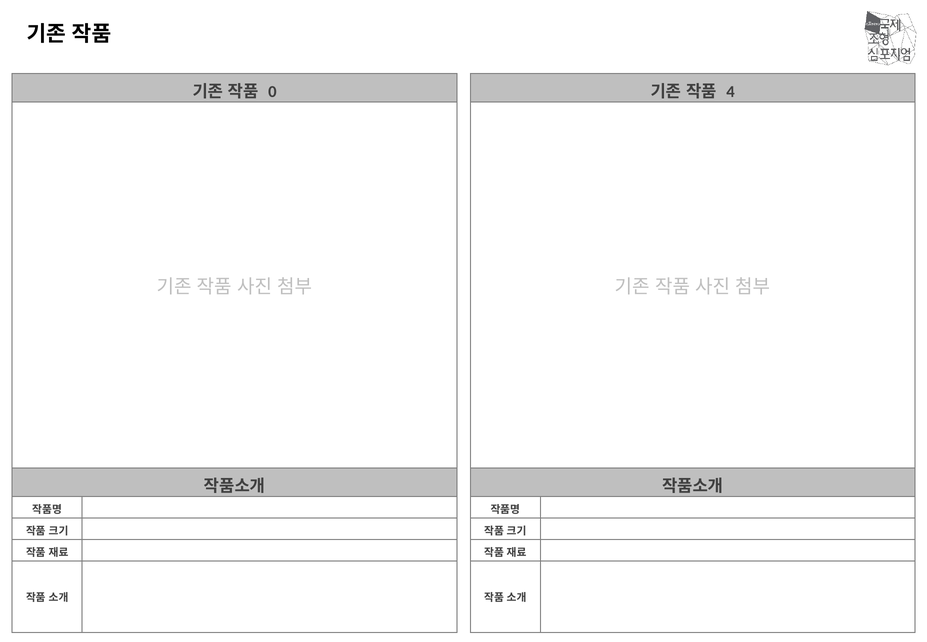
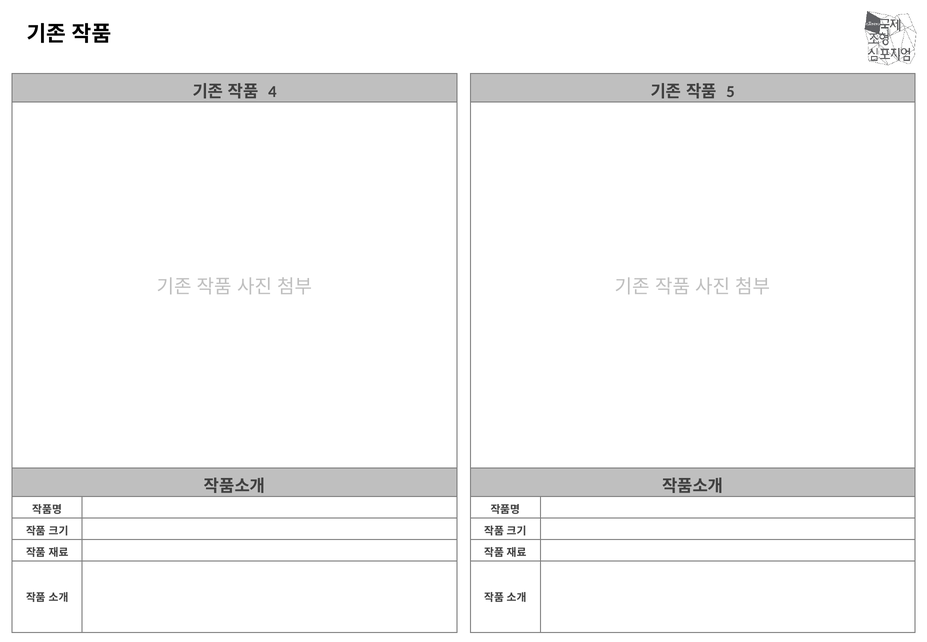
0: 0 -> 4 (272, 92)
4: 4 -> 5 (730, 92)
